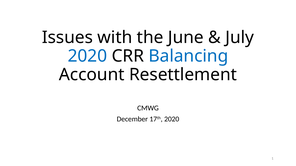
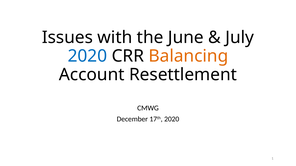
Balancing colour: blue -> orange (188, 56)
